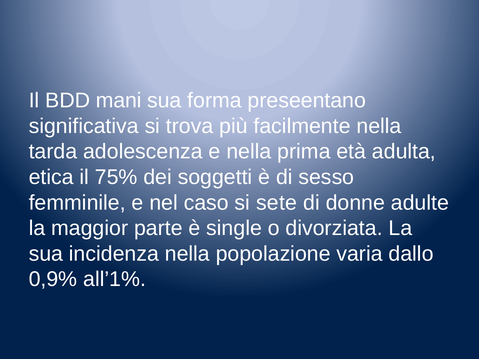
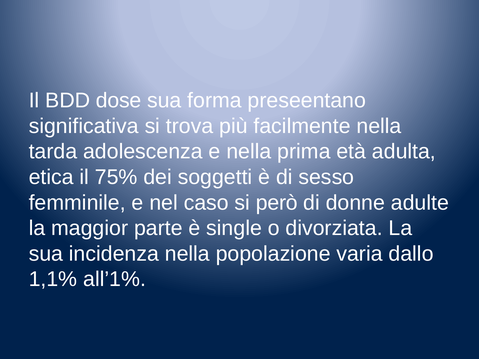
mani: mani -> dose (119, 101)
sete: sete -> però (277, 203)
0,9%: 0,9% -> 1,1% (53, 280)
